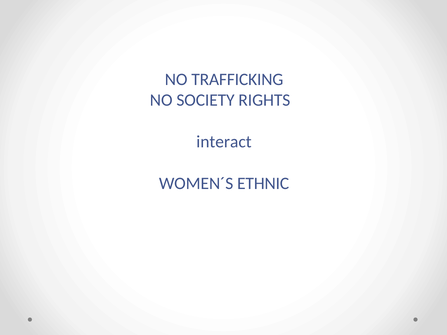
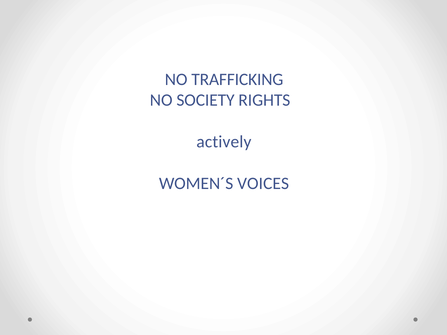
interact: interact -> actively (224, 142)
ETHNIC: ETHNIC -> VOICES (263, 183)
